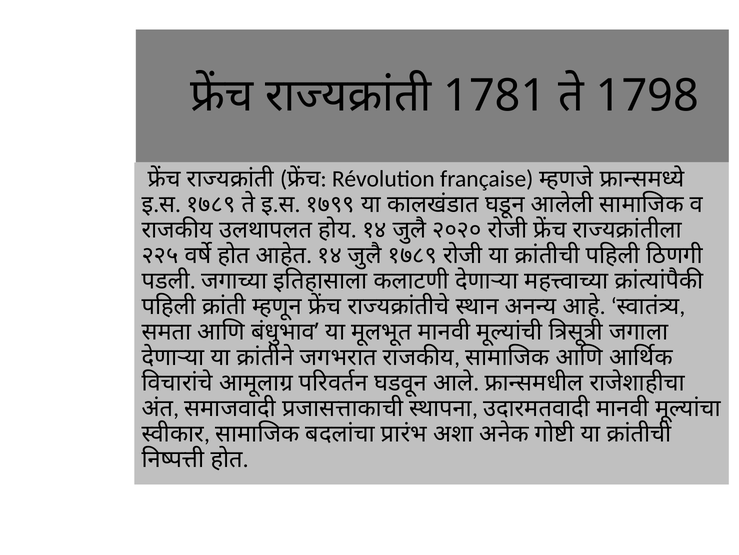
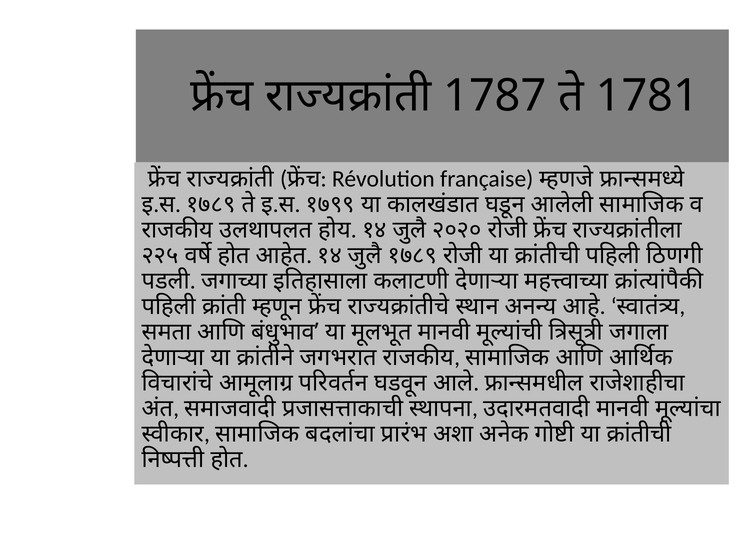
1781: 1781 -> 1787 (495, 96)
1798: 1798 -> 1781 (647, 96)
